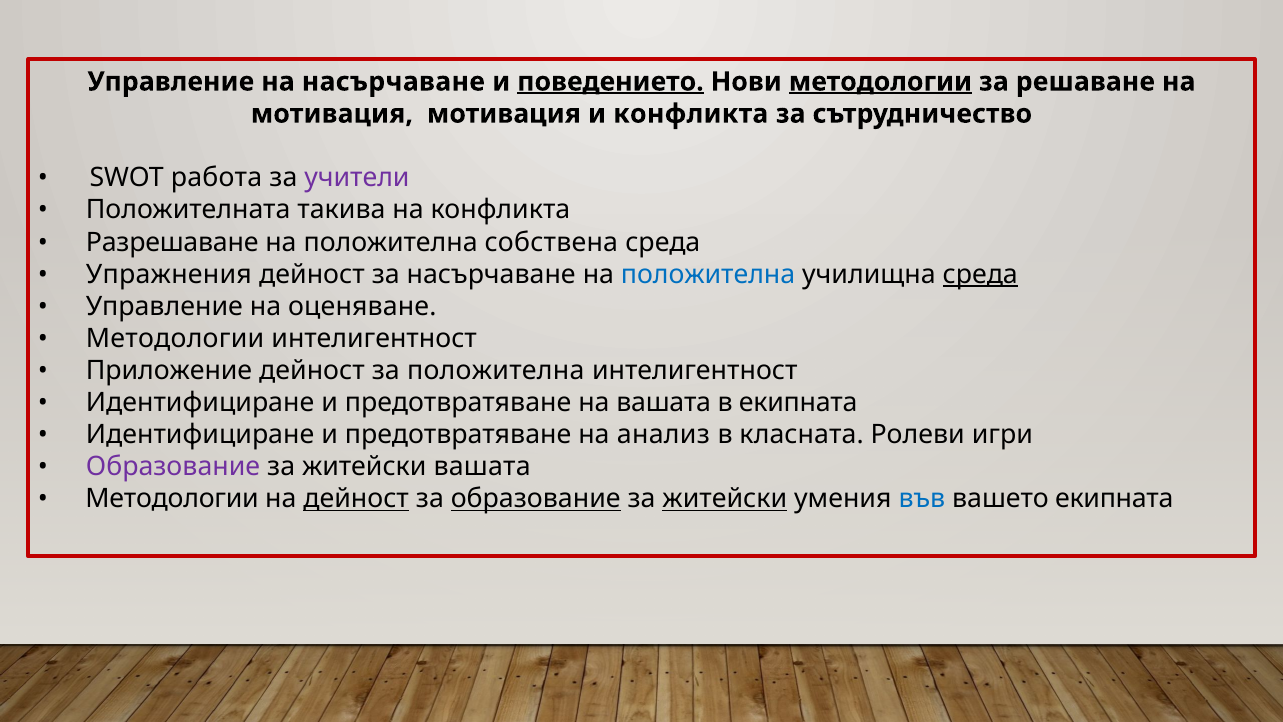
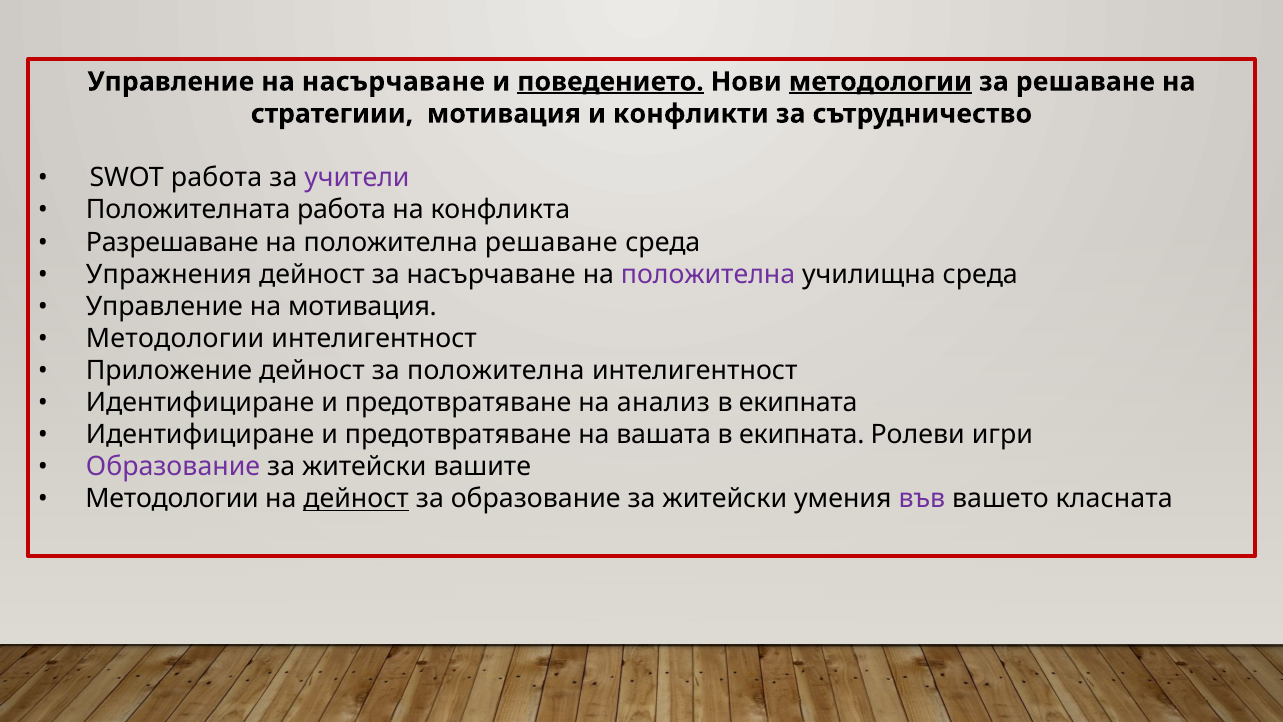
мотивация: мотивация -> стратегиии (332, 114)
и конфликта: конфликта -> конфликти (691, 114)
Положителната такива: такива -> работа (342, 210)
положителна собствена: собствена -> решаване (551, 242)
положителна colour: blue -> purple (708, 274)
среда underline: present -> none (980, 274)
на оценяване: оценяване -> мотивация (363, 306)
на вашата: вашата -> анализ (663, 403)
анализ: анализ -> вашата (664, 435)
класната: класната -> екипната (802, 435)
житейски вашата: вашата -> вашите (482, 467)
образование underline: present -> none (536, 499)
житейски underline: present -> none (725, 499)
във colour: blue -> purple (922, 499)
вашето екипната: екипната -> класната (1114, 499)
